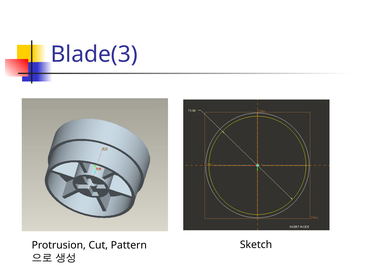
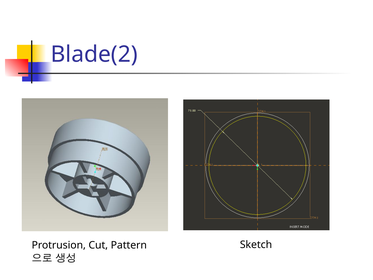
Blade(3: Blade(3 -> Blade(2 (94, 54)
